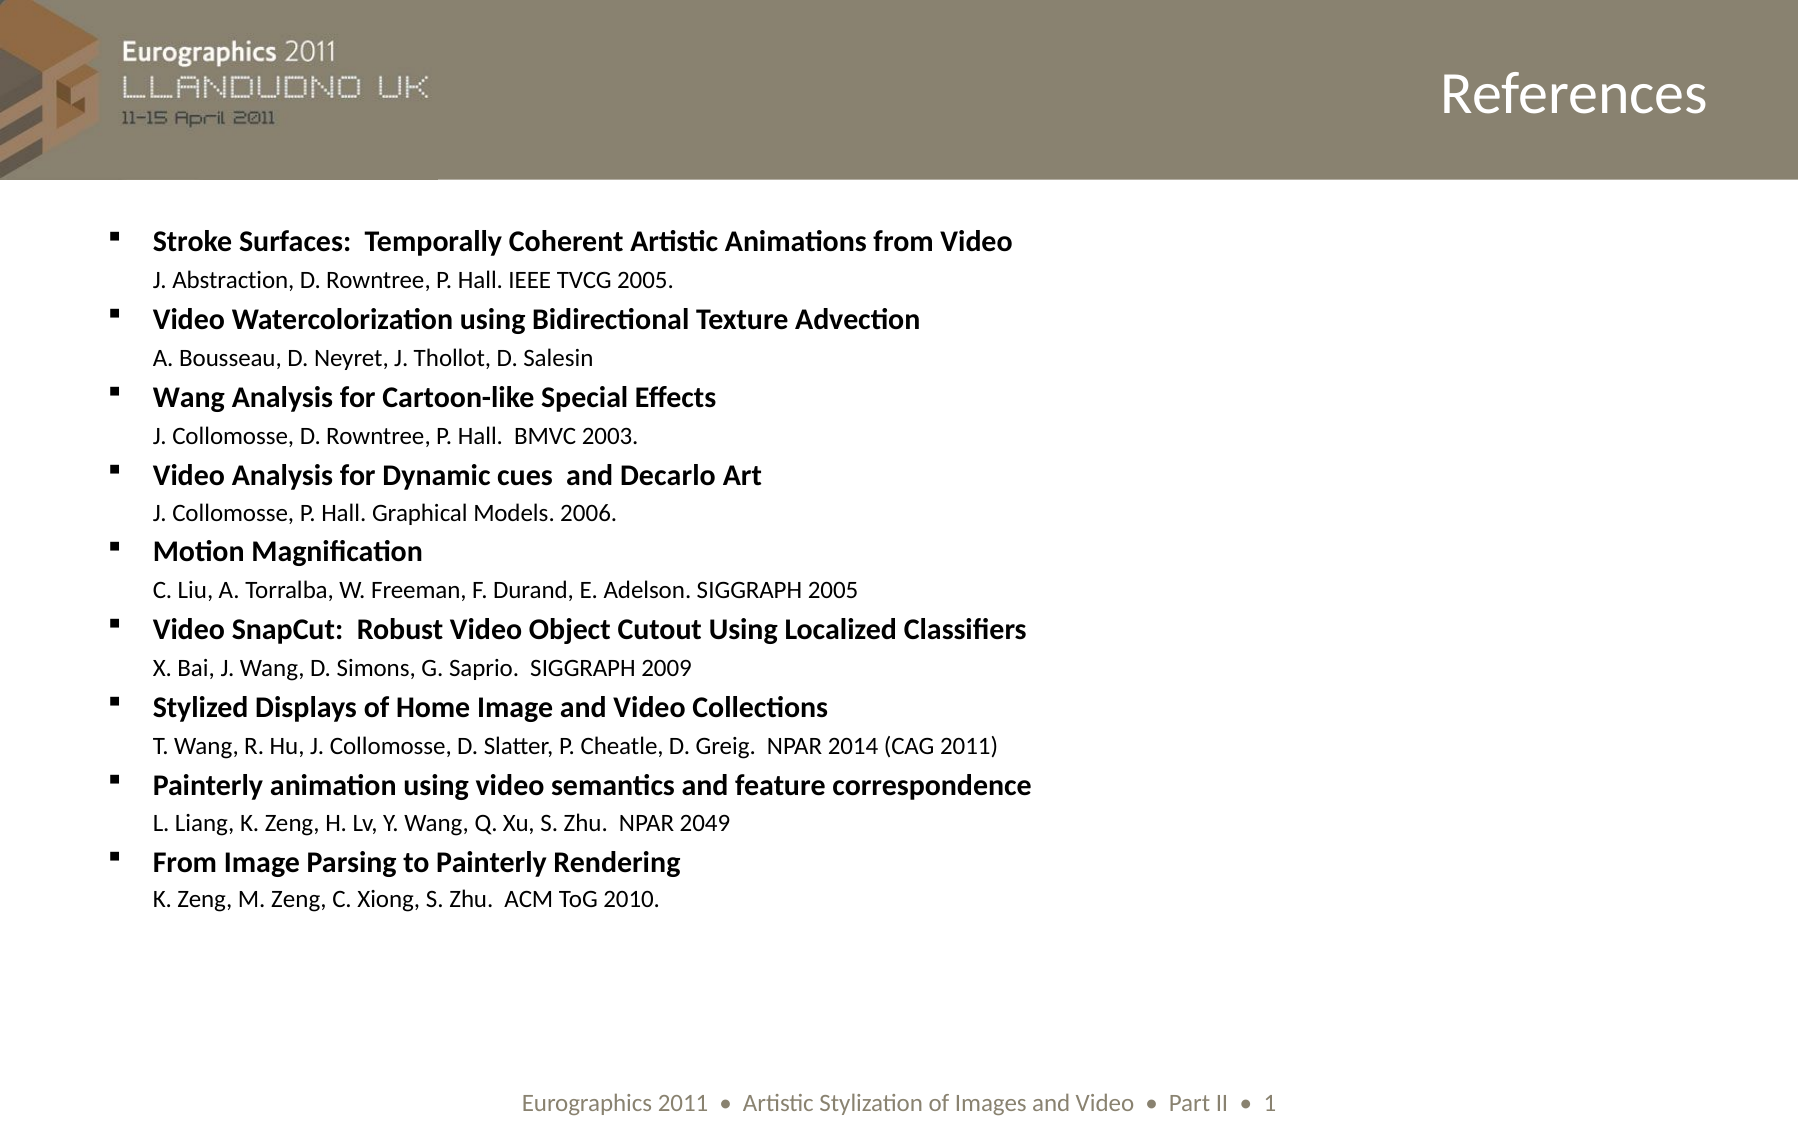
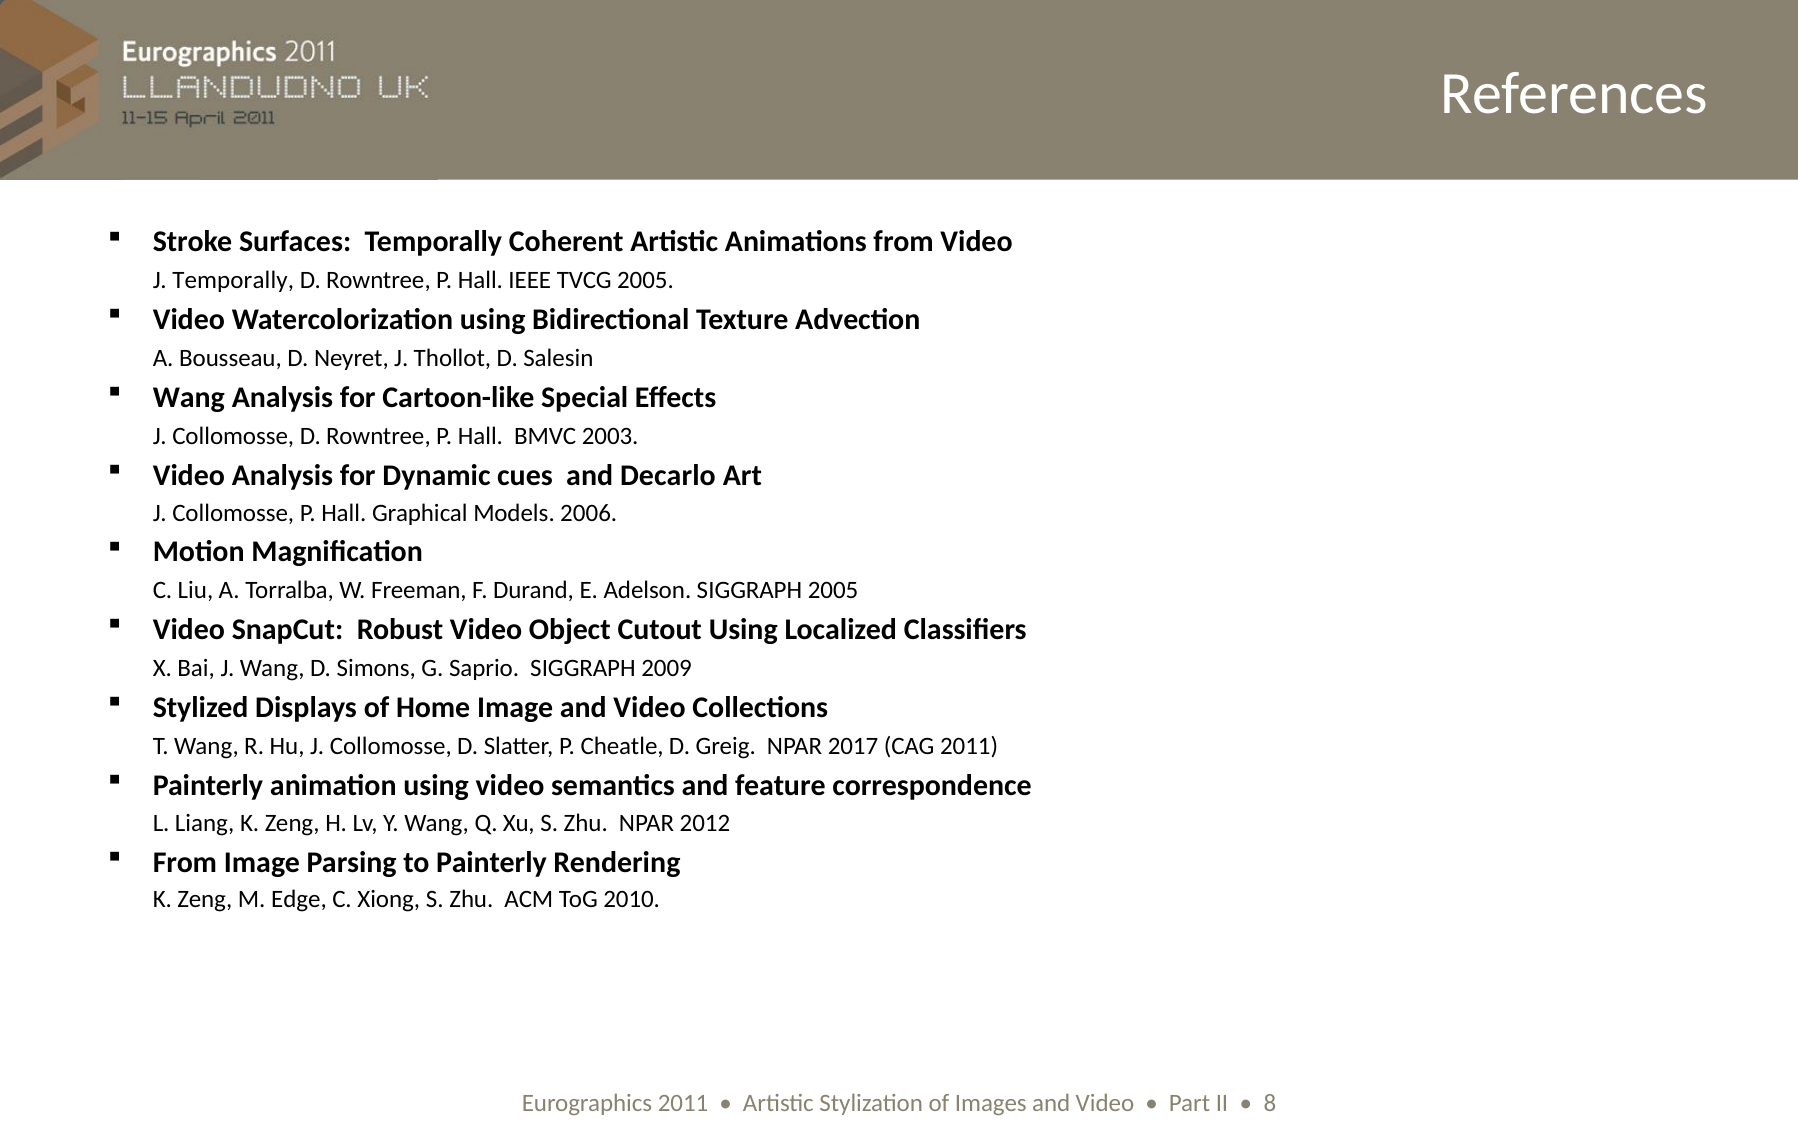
J Abstraction: Abstraction -> Temporally (233, 280)
2014: 2014 -> 2017 (853, 746)
2049: 2049 -> 2012 (705, 823)
M Zeng: Zeng -> Edge (299, 899)
1: 1 -> 8 (1270, 1103)
